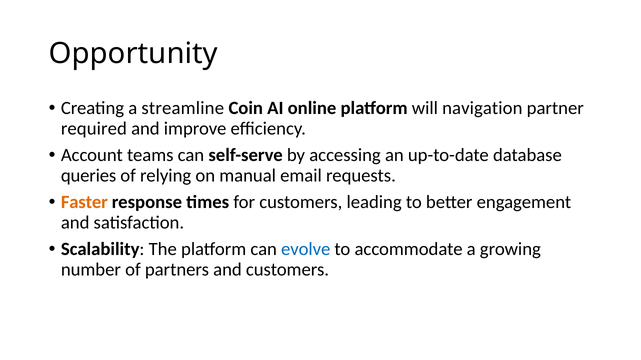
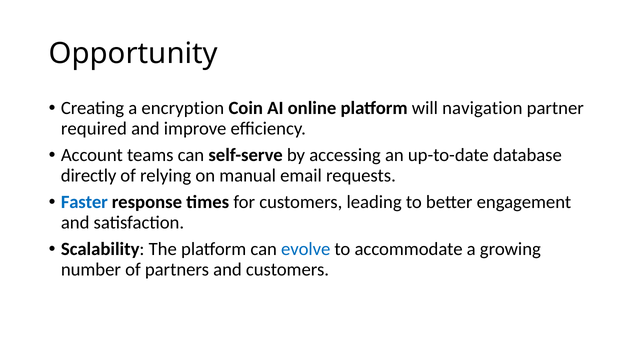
streamline: streamline -> encryption (183, 108)
queries: queries -> directly (89, 176)
Faster colour: orange -> blue (84, 203)
